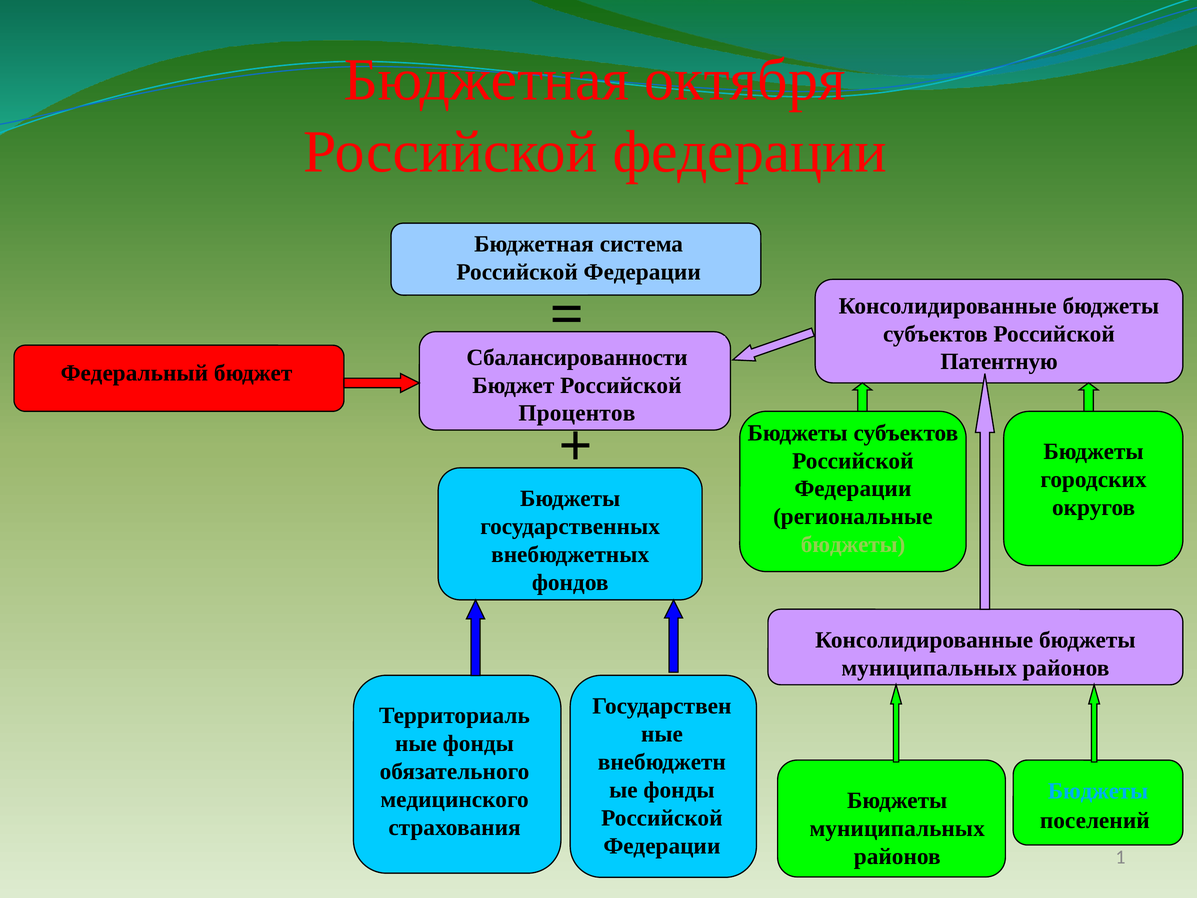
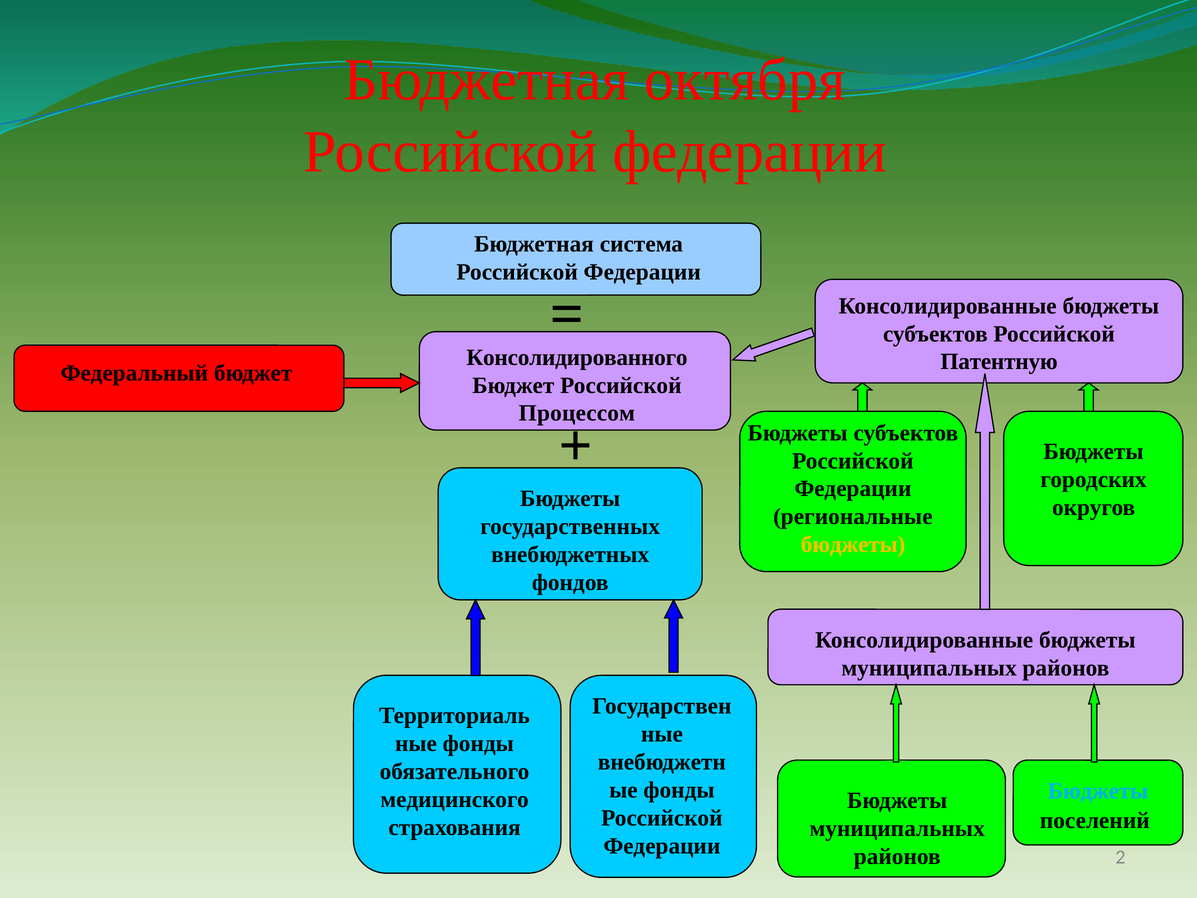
Сбалансированности: Сбалансированности -> Консолидированного (577, 357)
Процентов: Процентов -> Процессом (577, 413)
бюджеты colour: light green -> yellow (853, 545)
1: 1 -> 2 (1120, 857)
